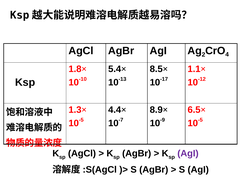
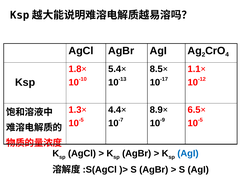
AgI colour: purple -> blue (188, 153)
